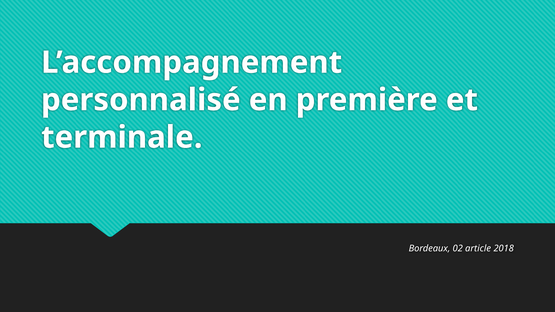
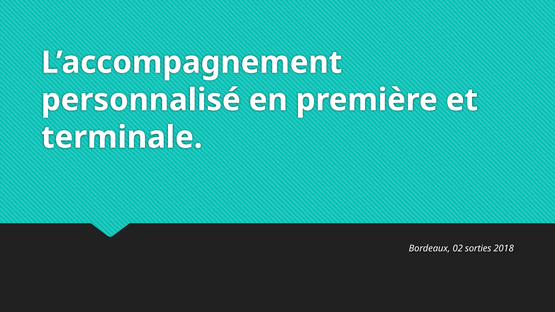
article: article -> sorties (478, 249)
